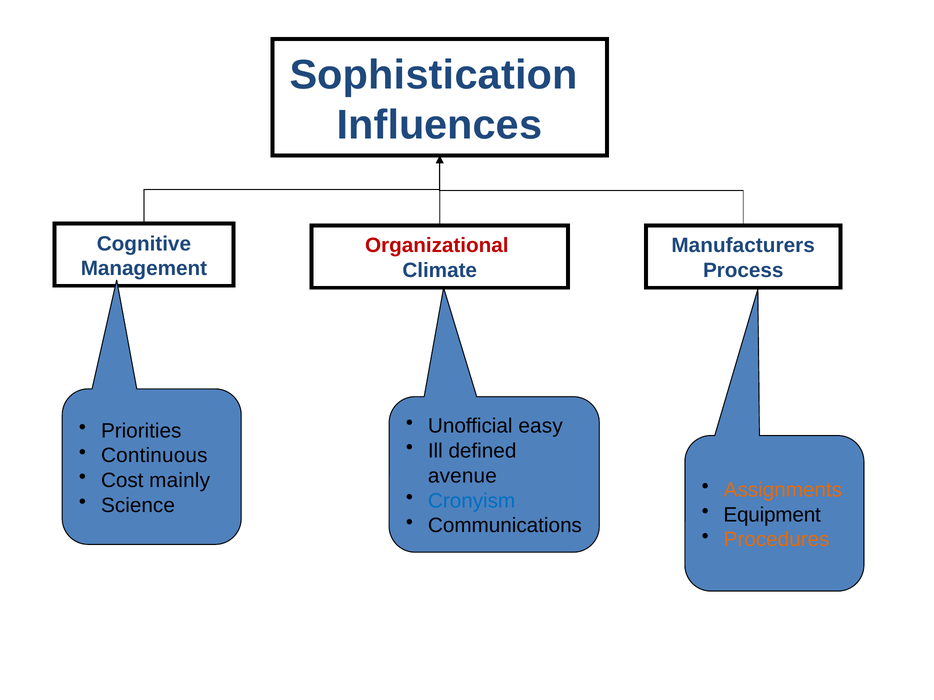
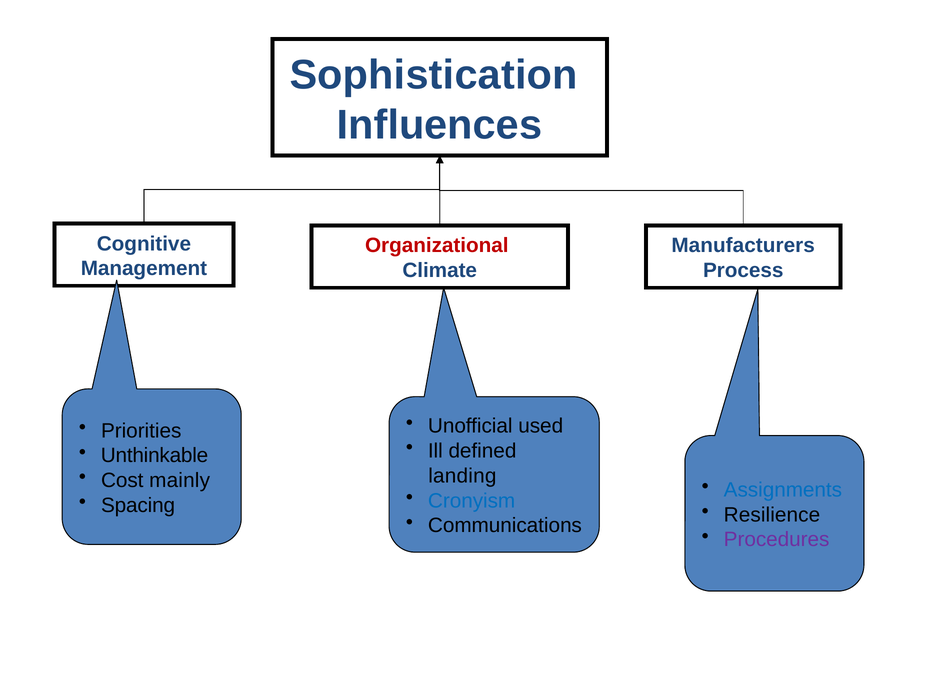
easy: easy -> used (541, 426)
Continuous: Continuous -> Unthinkable (155, 456)
avenue: avenue -> landing (462, 476)
Assignments colour: orange -> blue (783, 490)
Science: Science -> Spacing (138, 506)
Equipment: Equipment -> Resilience (772, 515)
Procedures colour: orange -> purple (777, 540)
